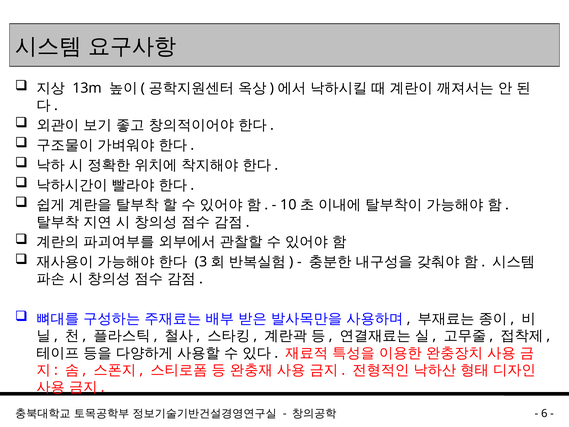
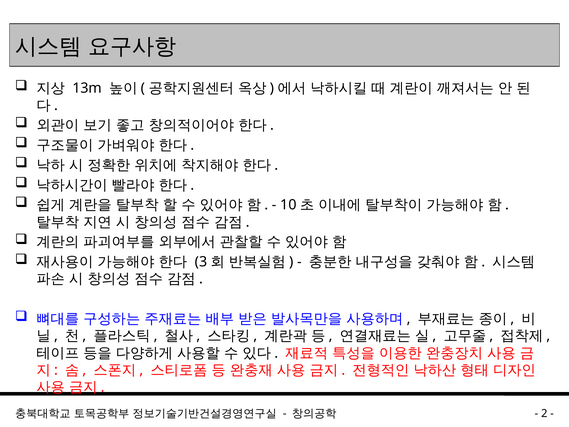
6: 6 -> 2 (544, 413)
